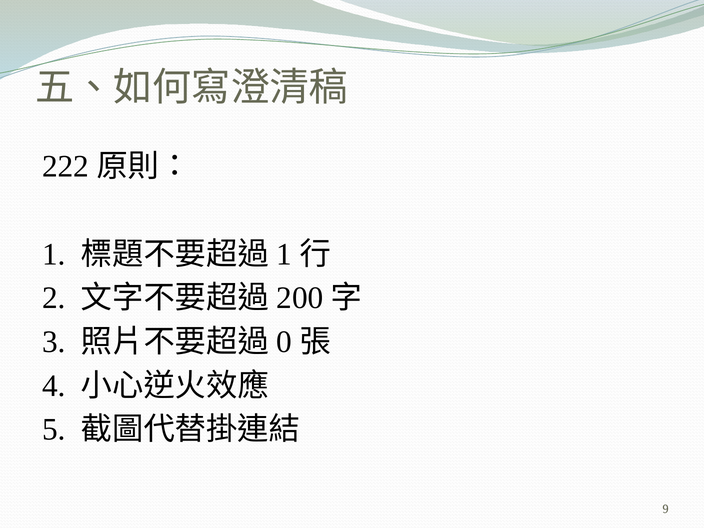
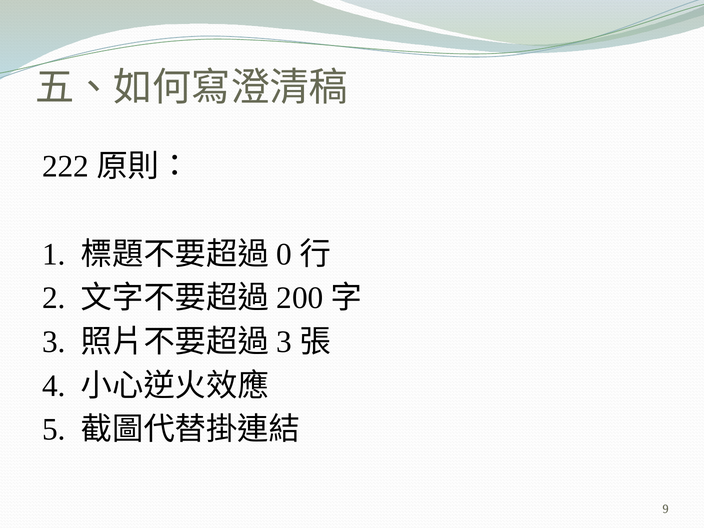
1: 1 -> 0 (284, 254)
0: 0 -> 3 (284, 342)
